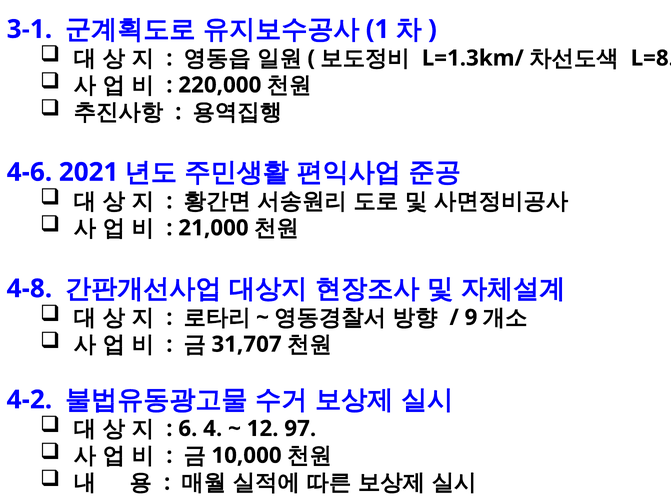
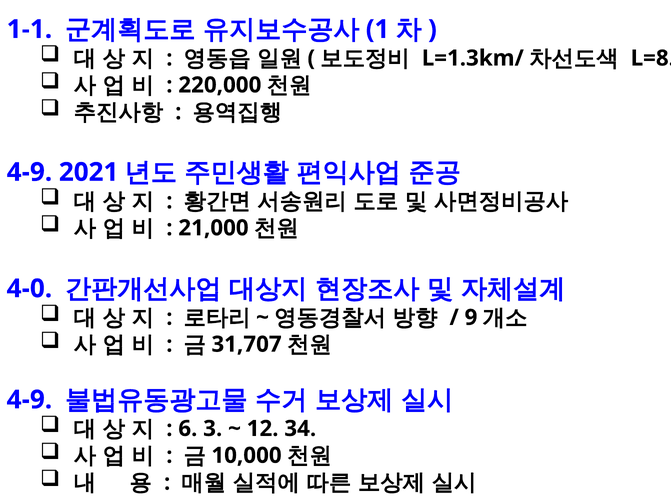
3-1: 3-1 -> 1-1 (29, 29)
4-6: 4-6 -> 4-9 (29, 172)
4-8: 4-8 -> 4-0 (29, 288)
4-2: 4-2 -> 4-9 (29, 399)
4: 4 -> 3 (213, 428)
97: 97 -> 34 (300, 428)
